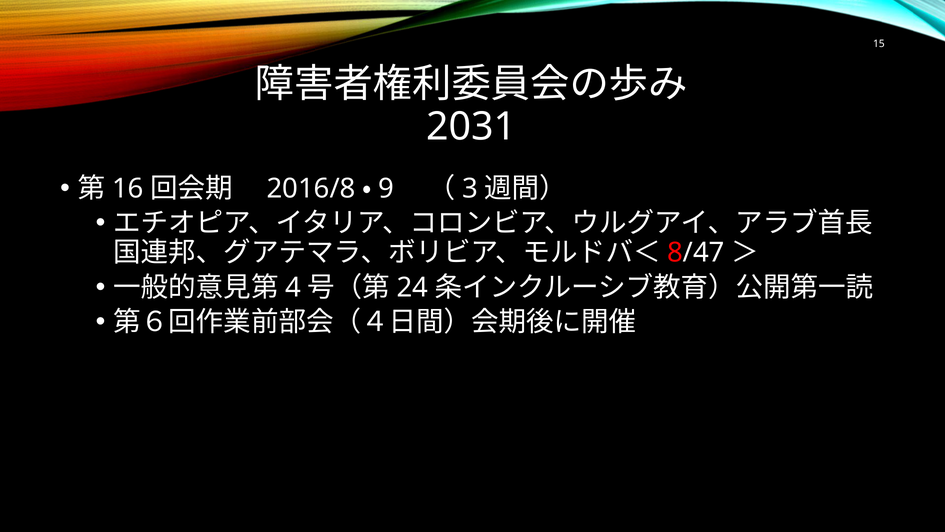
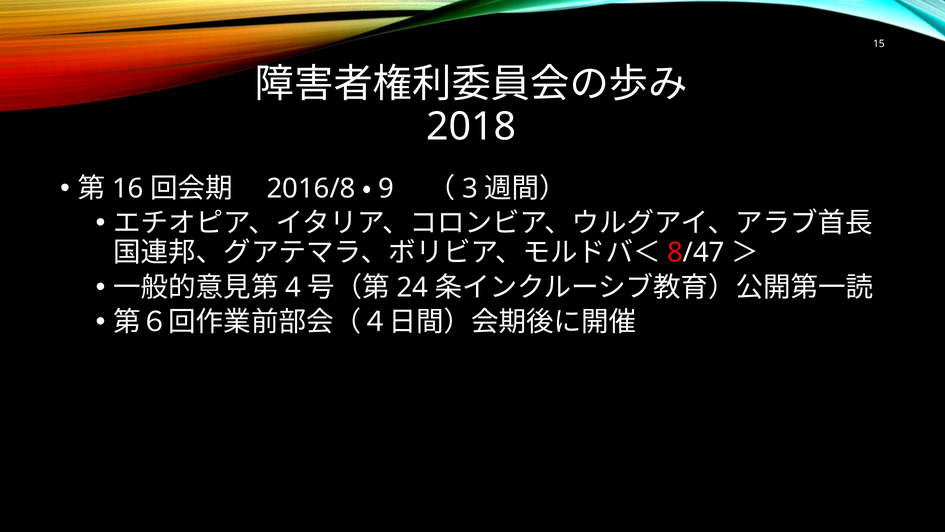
2031: 2031 -> 2018 (471, 127)
